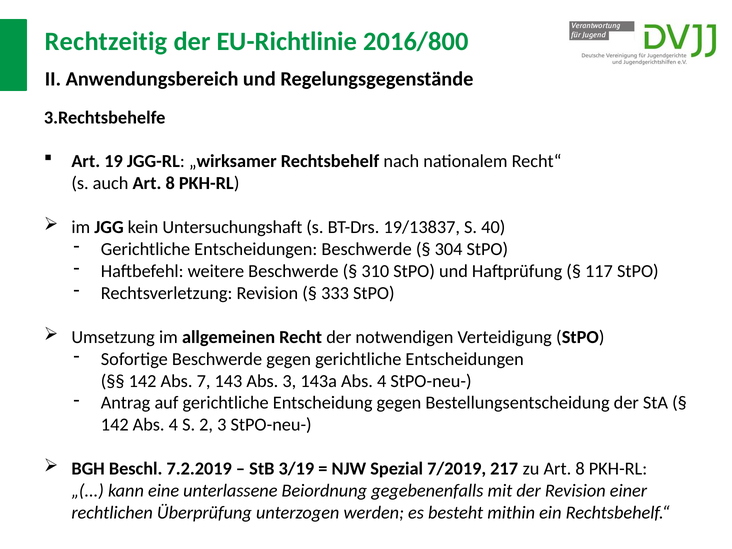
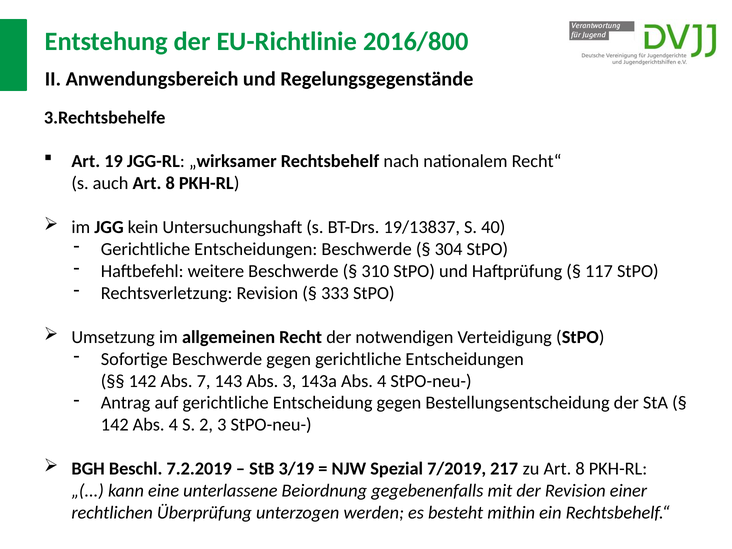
Rechtzeitig: Rechtzeitig -> Entstehung (106, 41)
